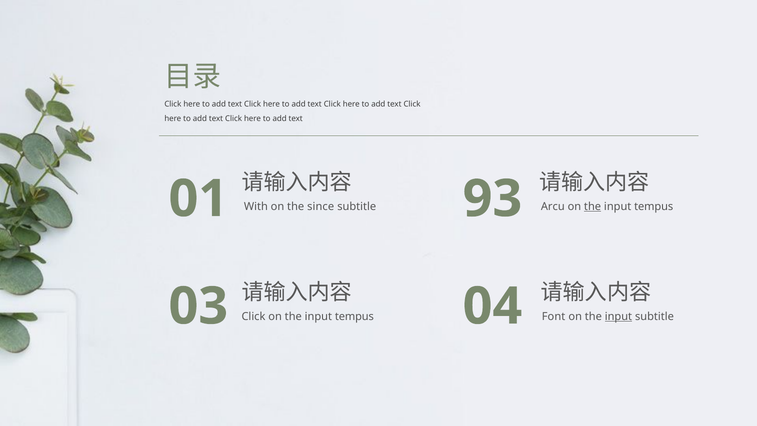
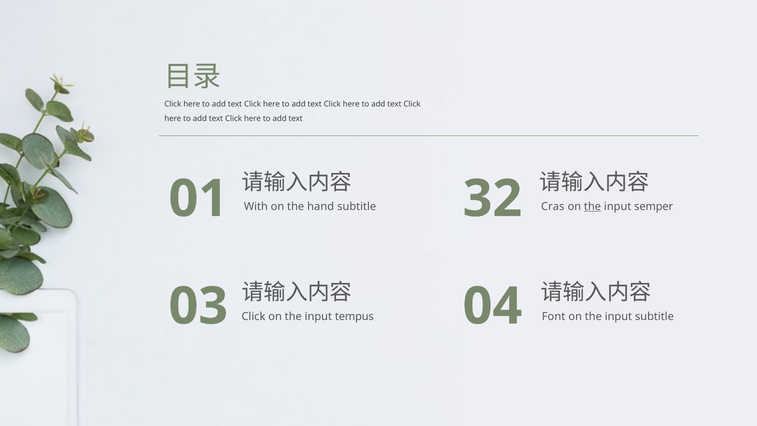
since: since -> hand (321, 206)
93: 93 -> 32 (492, 199)
Arcu: Arcu -> Cras (553, 206)
tempus: tempus -> semper (654, 206)
input underline: present -> none (618, 316)
